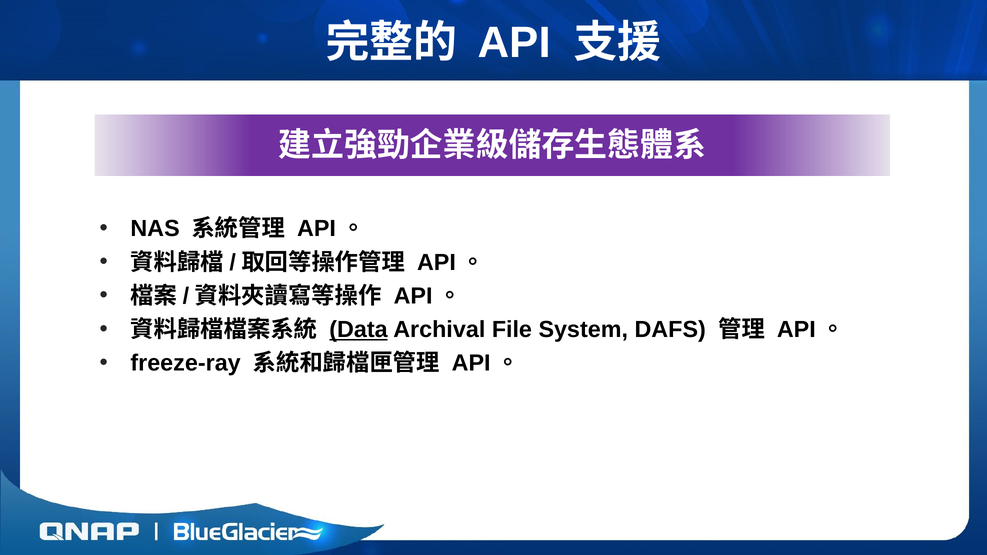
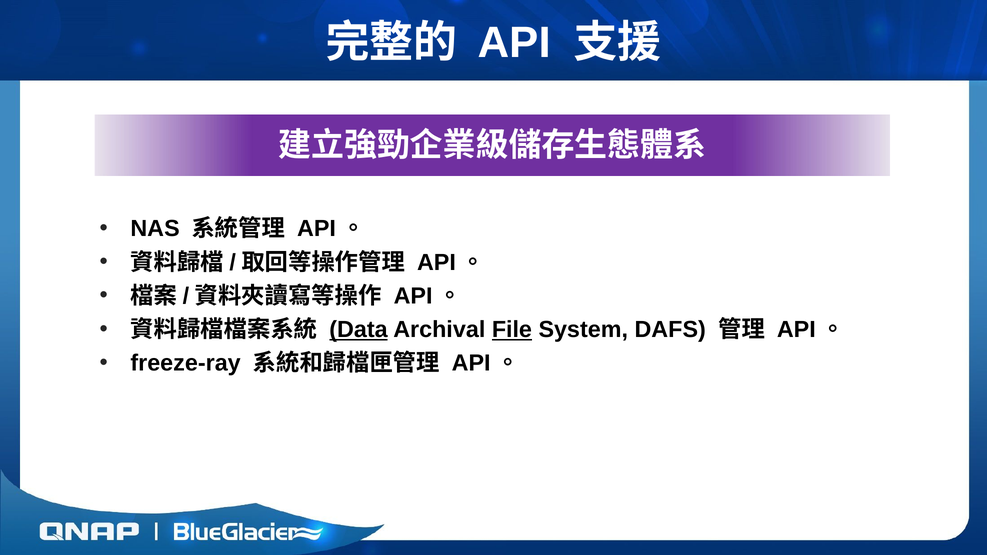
File underline: none -> present (512, 330)
